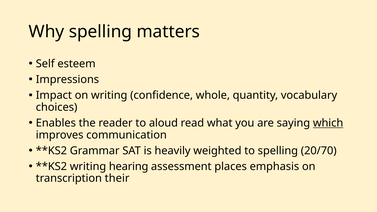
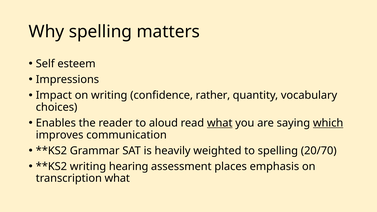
whole: whole -> rather (213, 95)
what underline: none -> present (220, 123)
transcription their: their -> what (117, 178)
